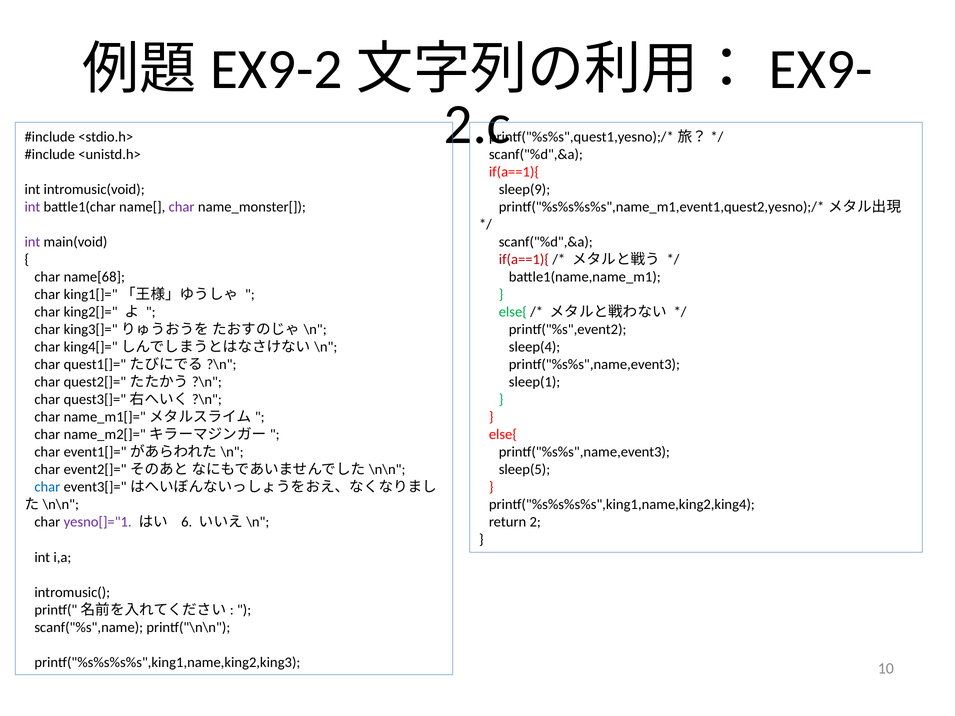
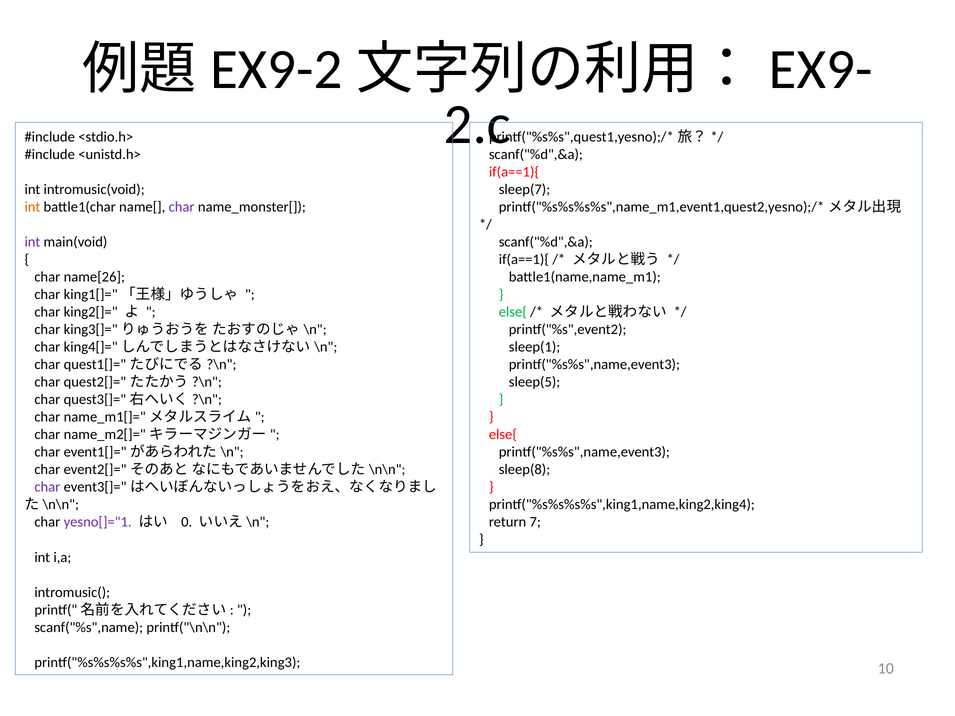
sleep(9: sleep(9 -> sleep(7 (524, 189)
int colour: purple -> orange (32, 207)
if(a==1){ colour: red -> black (524, 260)
name[68: name[68 -> name[26 (94, 277)
sleep(4: sleep(4 -> sleep(1 (535, 347)
sleep(1: sleep(1 -> sleep(5 (535, 382)
sleep(5: sleep(5 -> sleep(8 (524, 470)
char colour: blue -> purple (47, 487)
6: 6 -> 0 (187, 522)
2: 2 -> 7 (535, 522)
